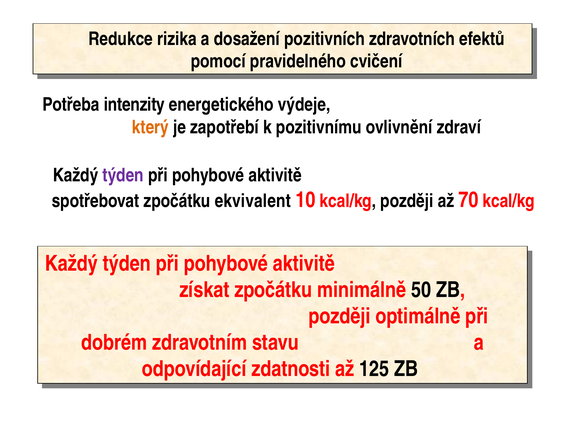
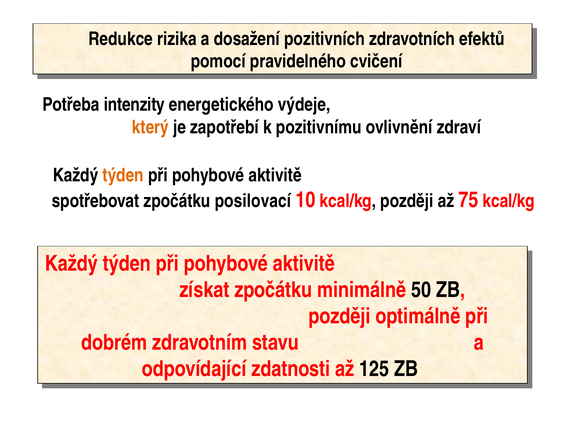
týden colour: purple -> orange (123, 175)
ekvivalent: ekvivalent -> posilovací (253, 201)
70: 70 -> 75 (468, 200)
